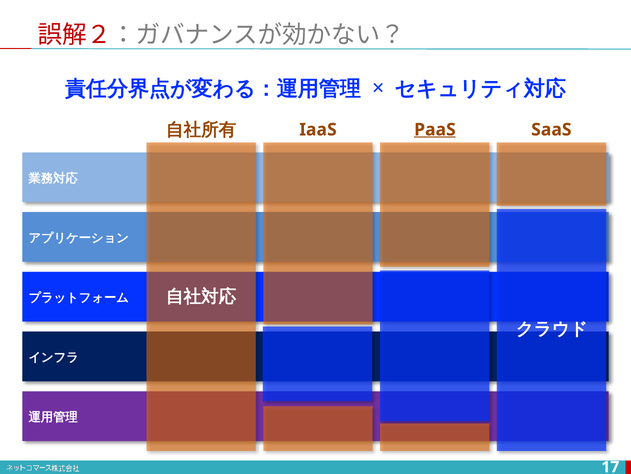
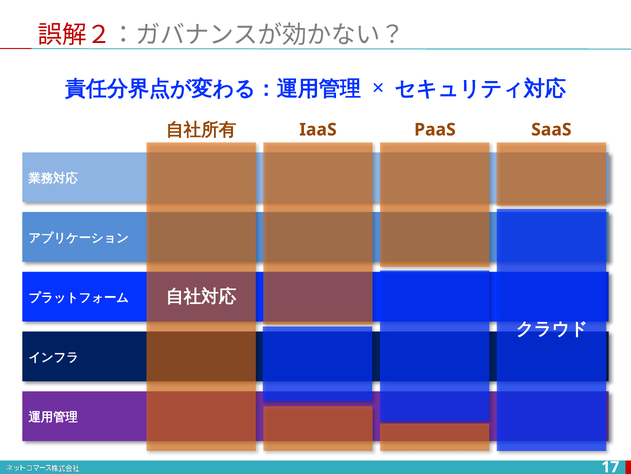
PaaS underline: present -> none (435, 129)
